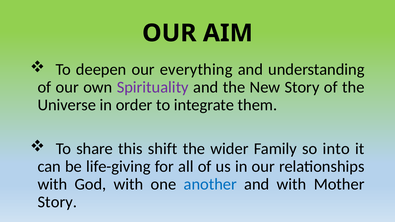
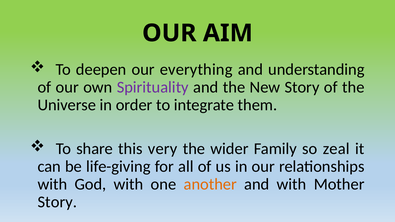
shift: shift -> very (163, 149)
into: into -> zeal (336, 149)
another colour: blue -> orange (210, 184)
